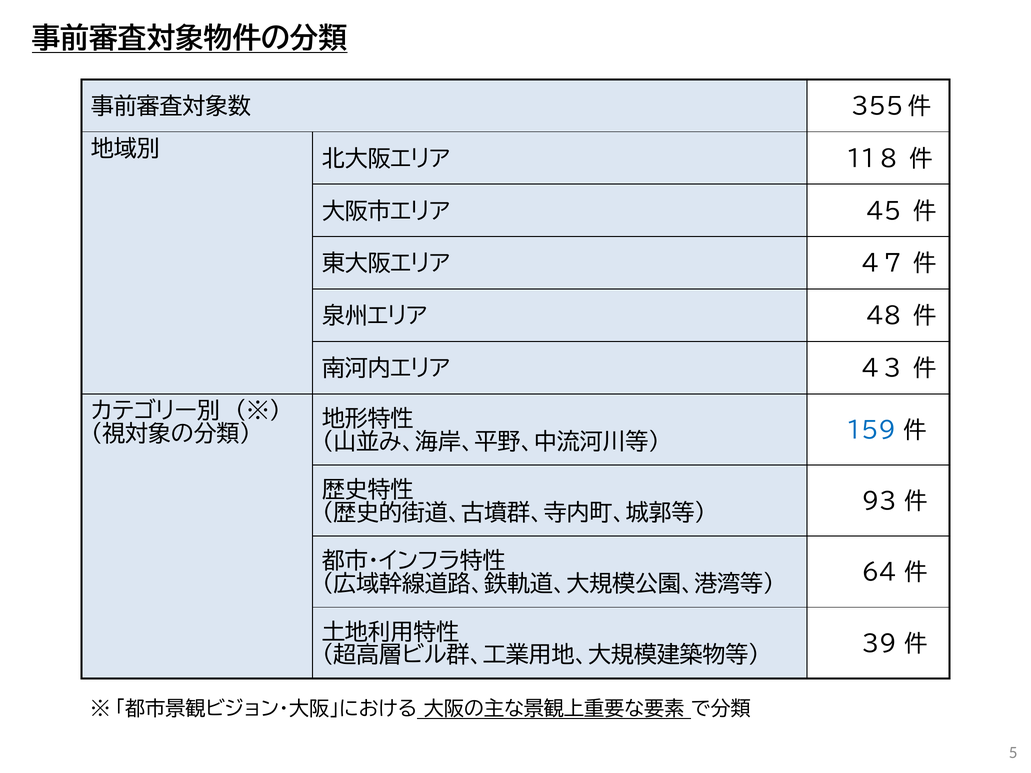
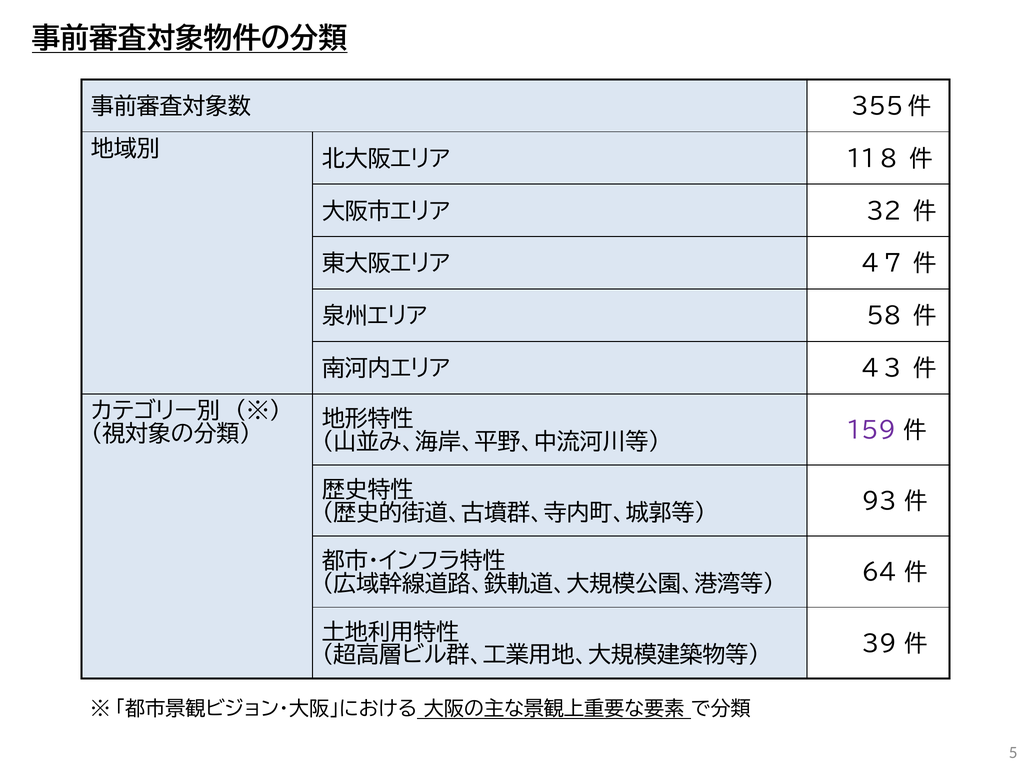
45: 45 -> 32 (884, 212)
48: 48 -> 58 (884, 316)
１５９ colour: blue -> purple (871, 431)
